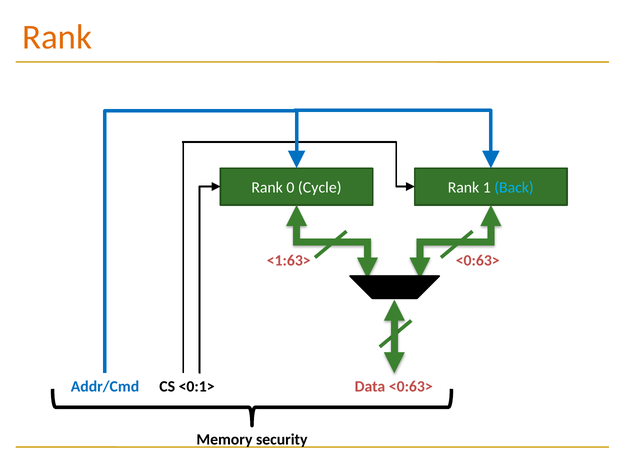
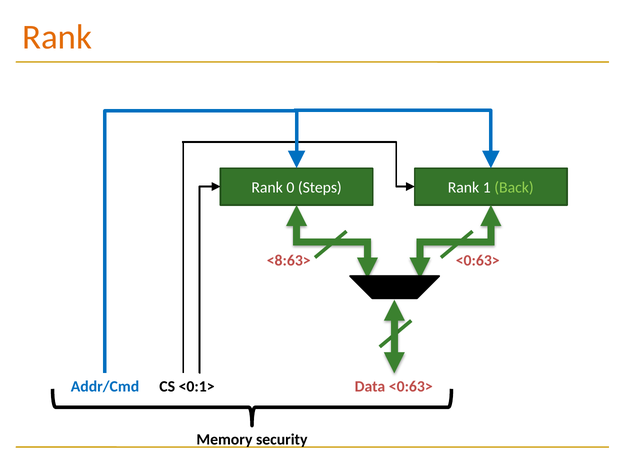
Cycle: Cycle -> Steps (320, 187)
Back colour: light blue -> light green (514, 187)
<1:63>: <1:63> -> <8:63> (289, 260)
